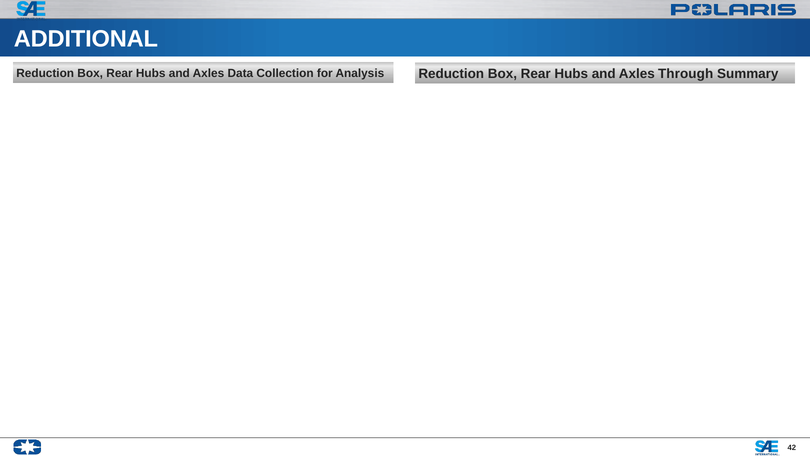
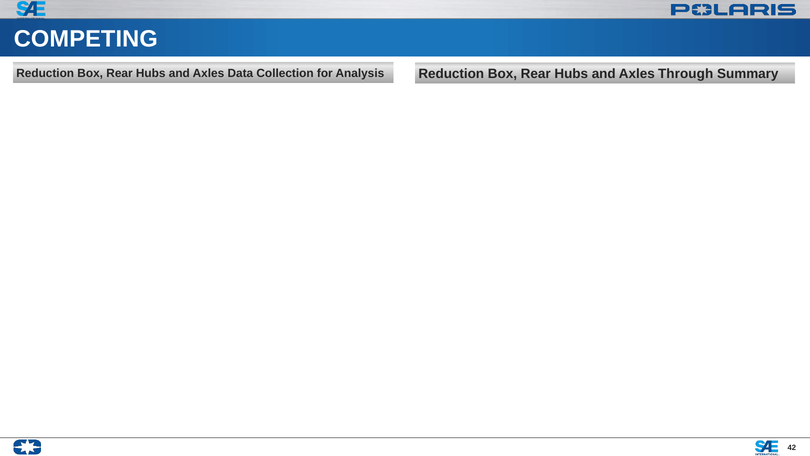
ADDITIONAL: ADDITIONAL -> COMPETING (86, 39)
